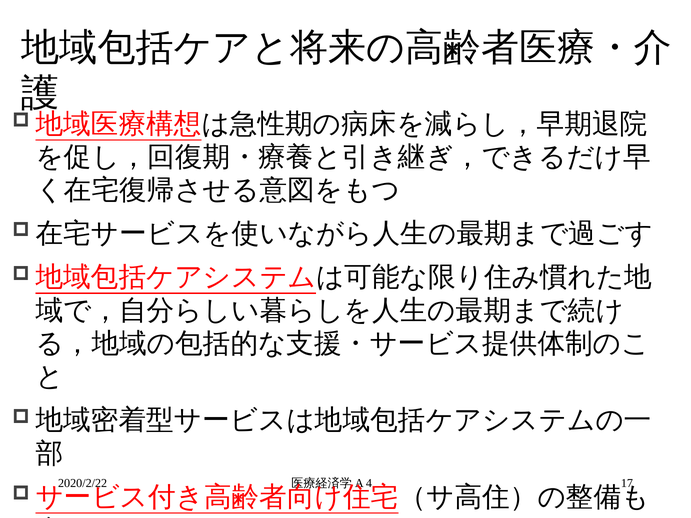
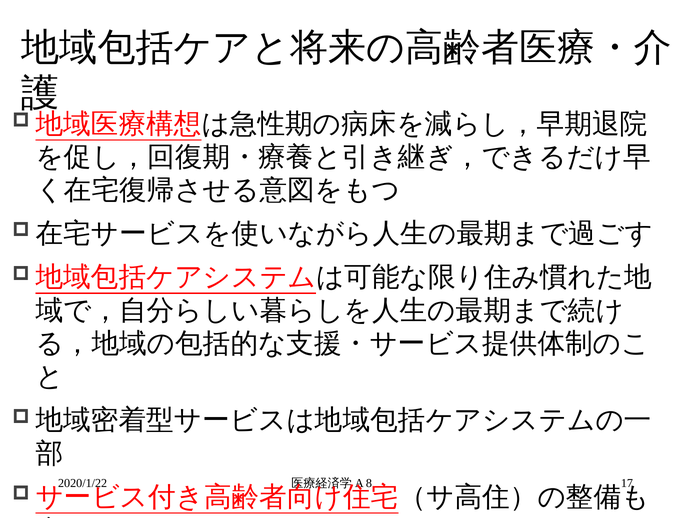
2020/2/22: 2020/2/22 -> 2020/1/22 (83, 483)
4: 4 -> 8 (369, 483)
